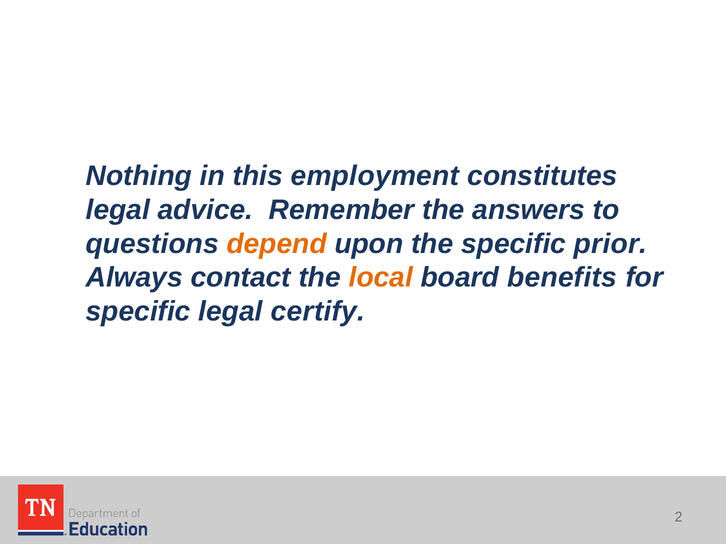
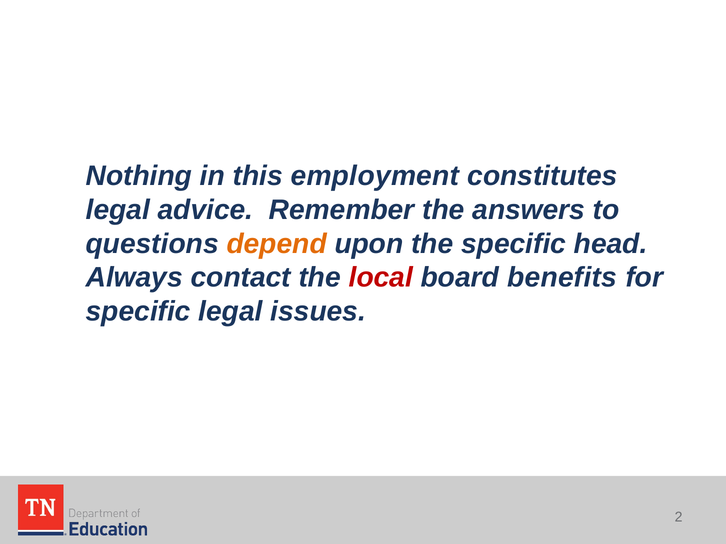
prior: prior -> head (611, 244)
local colour: orange -> red (381, 278)
certify: certify -> issues (318, 312)
